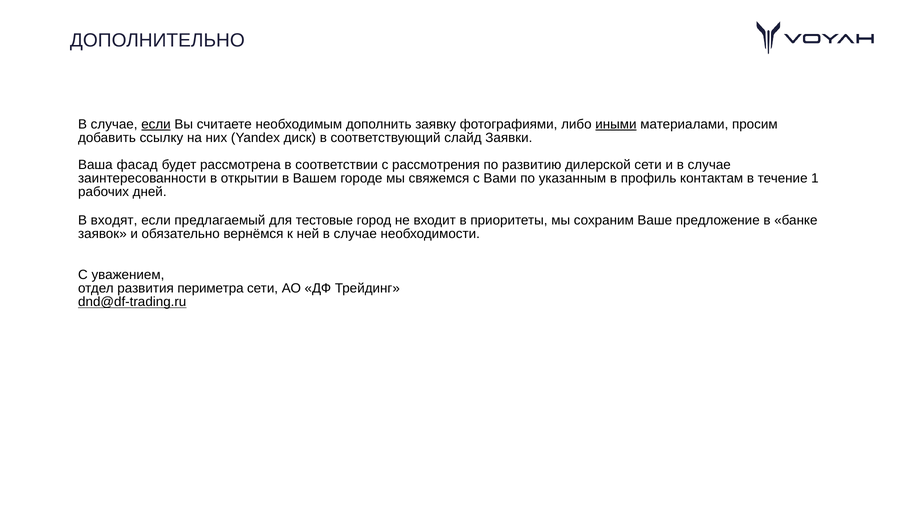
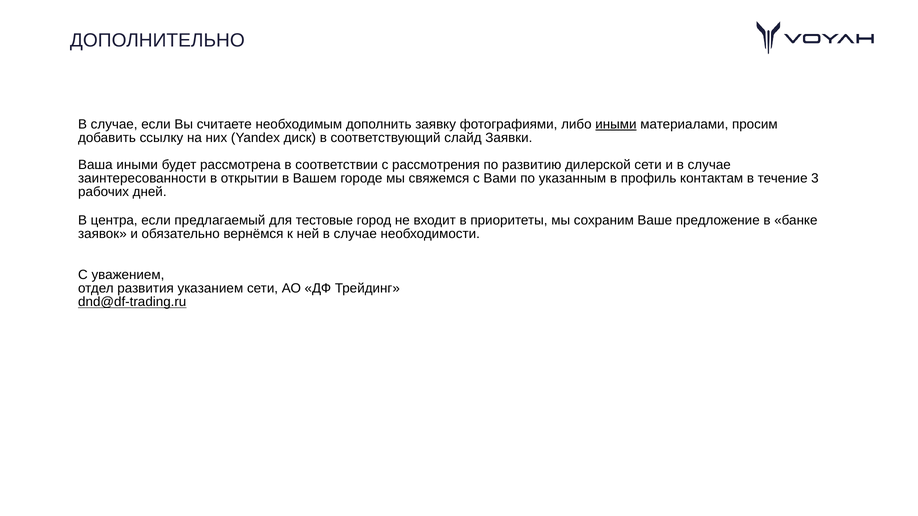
если underline: present -> none (156, 124)
Ваша фасад: фасад -> иными (137, 165)
1: 1 -> 3 (815, 179)
входят: входят -> центра (114, 221)
периметра: периметра -> указанием (210, 288)
